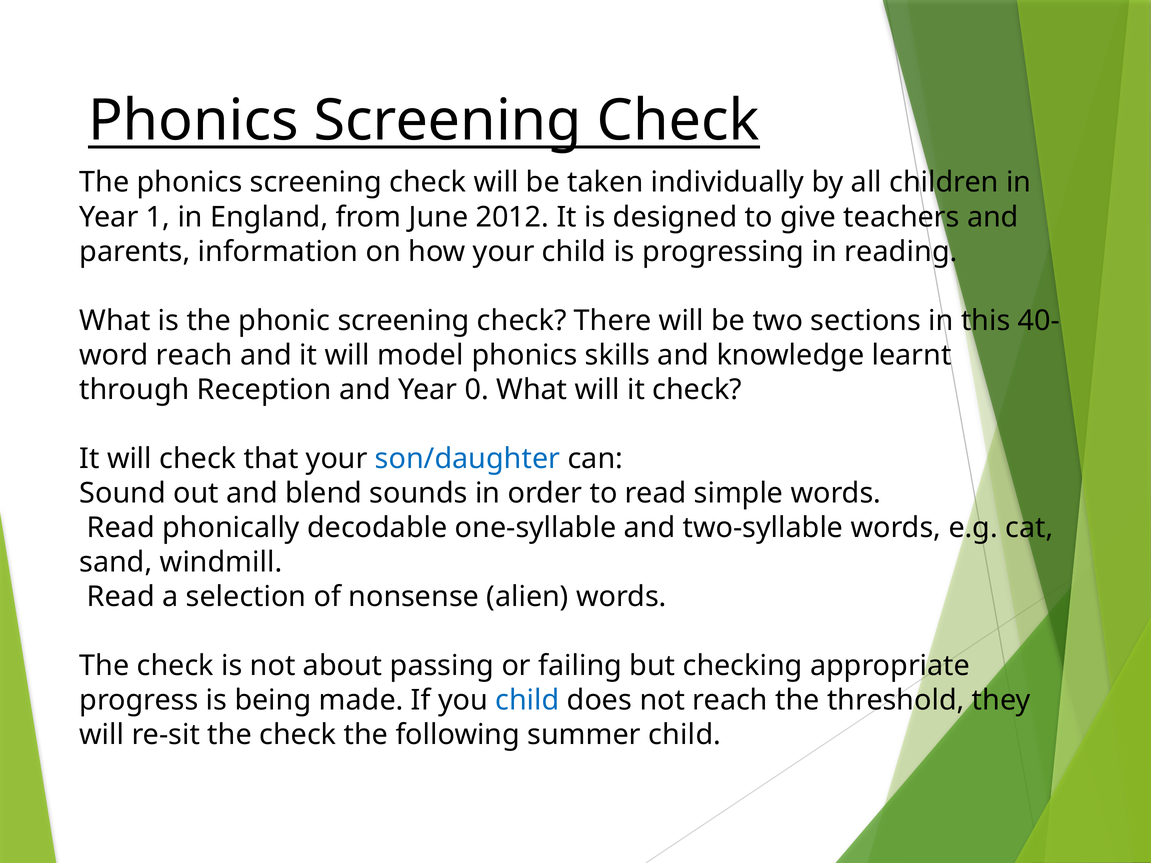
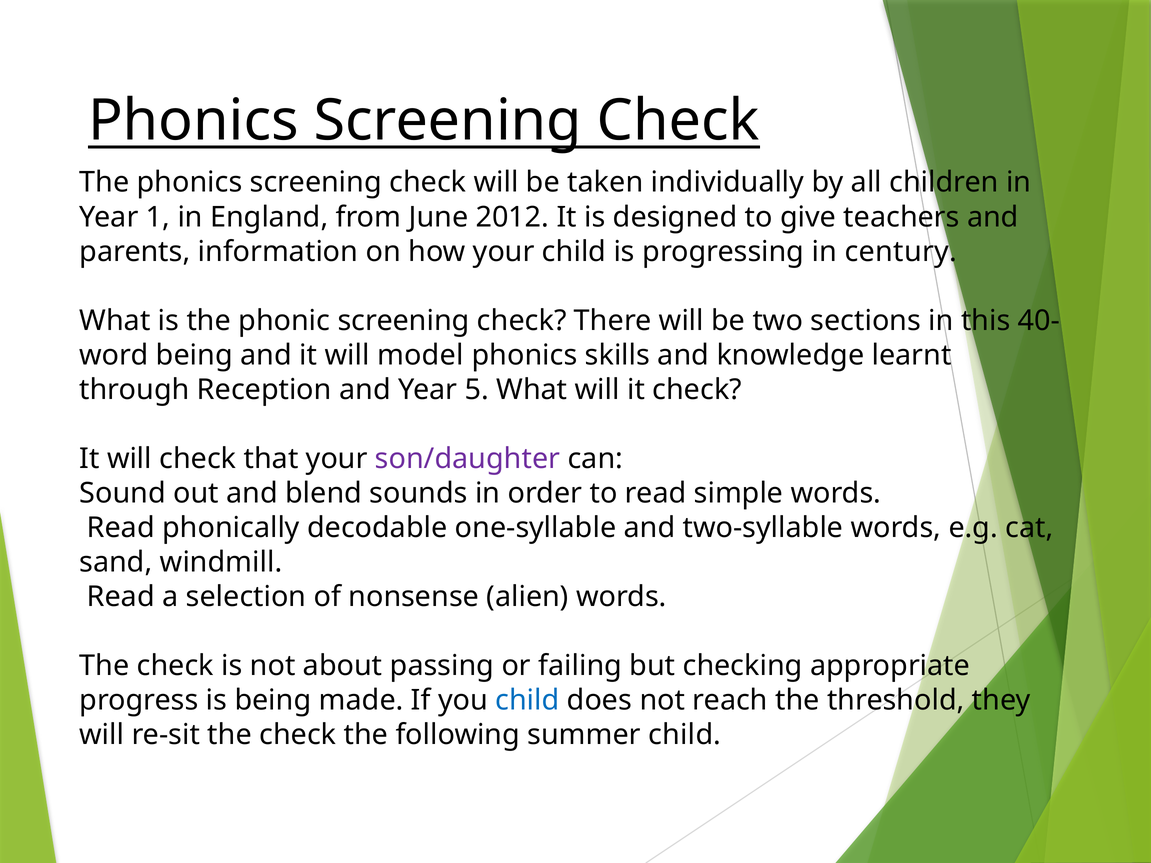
reading: reading -> century (901, 252)
reach: reach -> being (194, 355)
0: 0 -> 5 (477, 390)
son/daughter colour: blue -> purple (468, 459)
